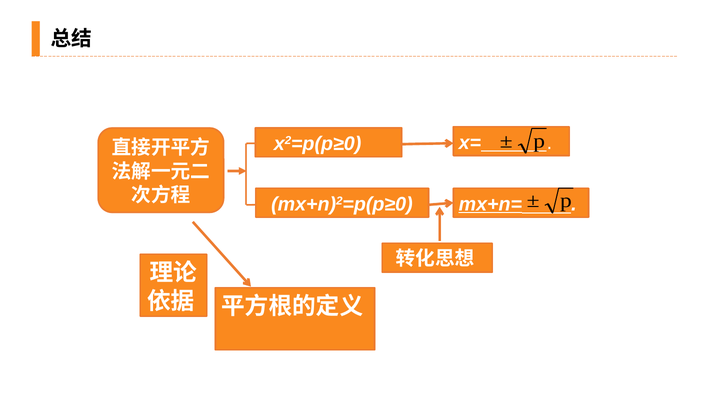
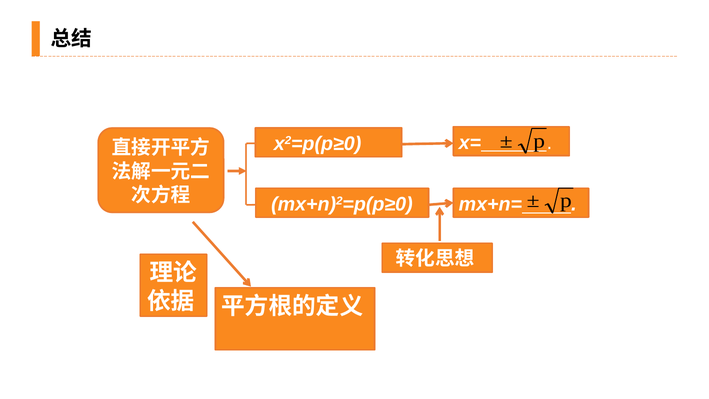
mx+n= underline: present -> none (490, 204)
